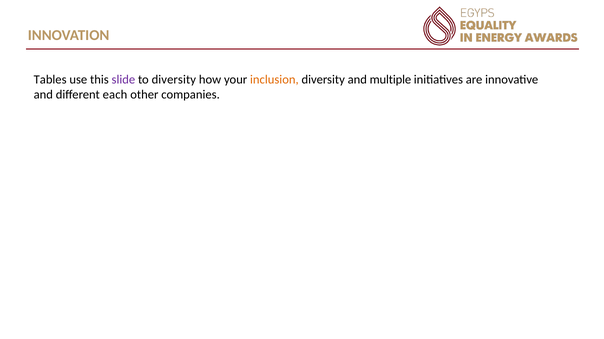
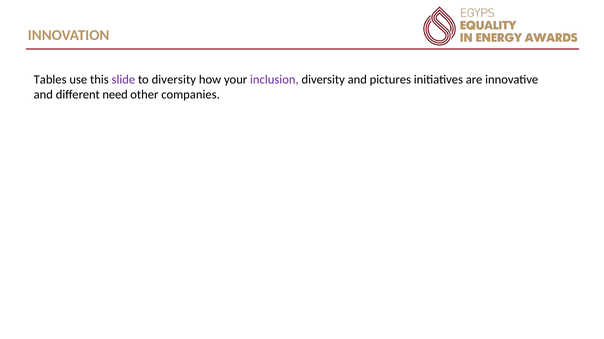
inclusion colour: orange -> purple (274, 80)
multiple: multiple -> pictures (390, 80)
each: each -> need (115, 95)
